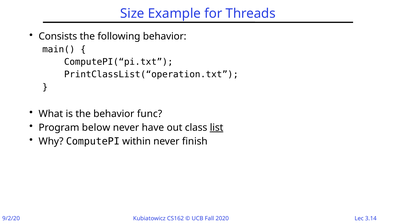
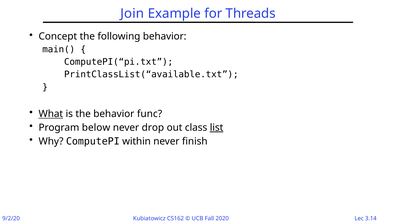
Size: Size -> Join (132, 14)
Consists: Consists -> Concept (58, 36)
PrintClassList(“operation.txt: PrintClassList(“operation.txt -> PrintClassList(“available.txt (151, 74)
What underline: none -> present (51, 114)
have: have -> drop (153, 127)
